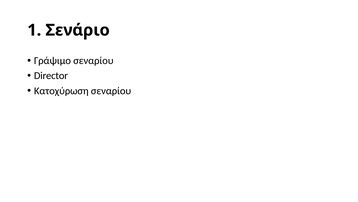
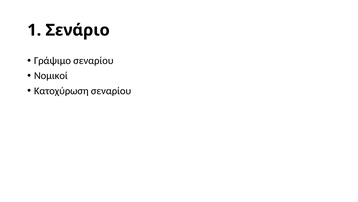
Director: Director -> Νομικοί (51, 76)
